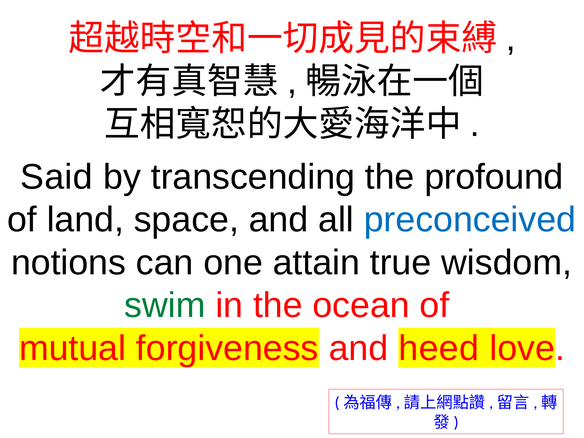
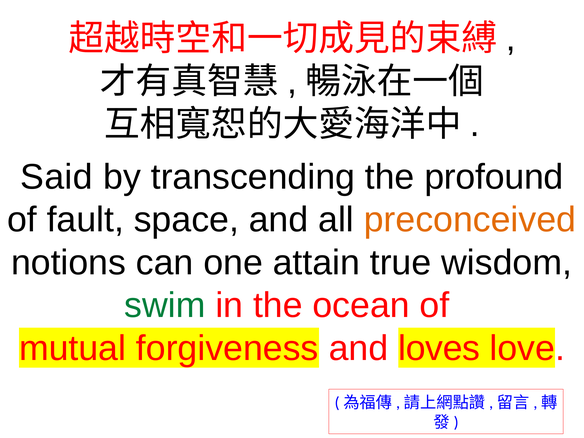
land: land -> fault (85, 220)
preconceived colour: blue -> orange (470, 220)
heed: heed -> loves (439, 348)
